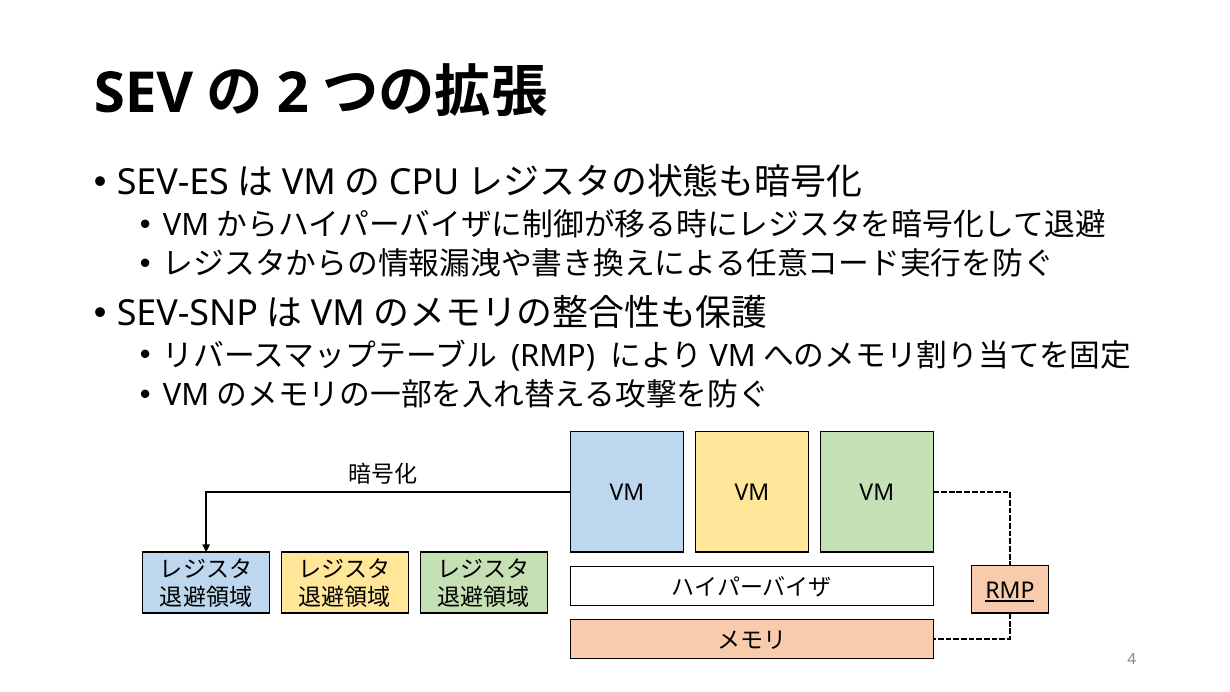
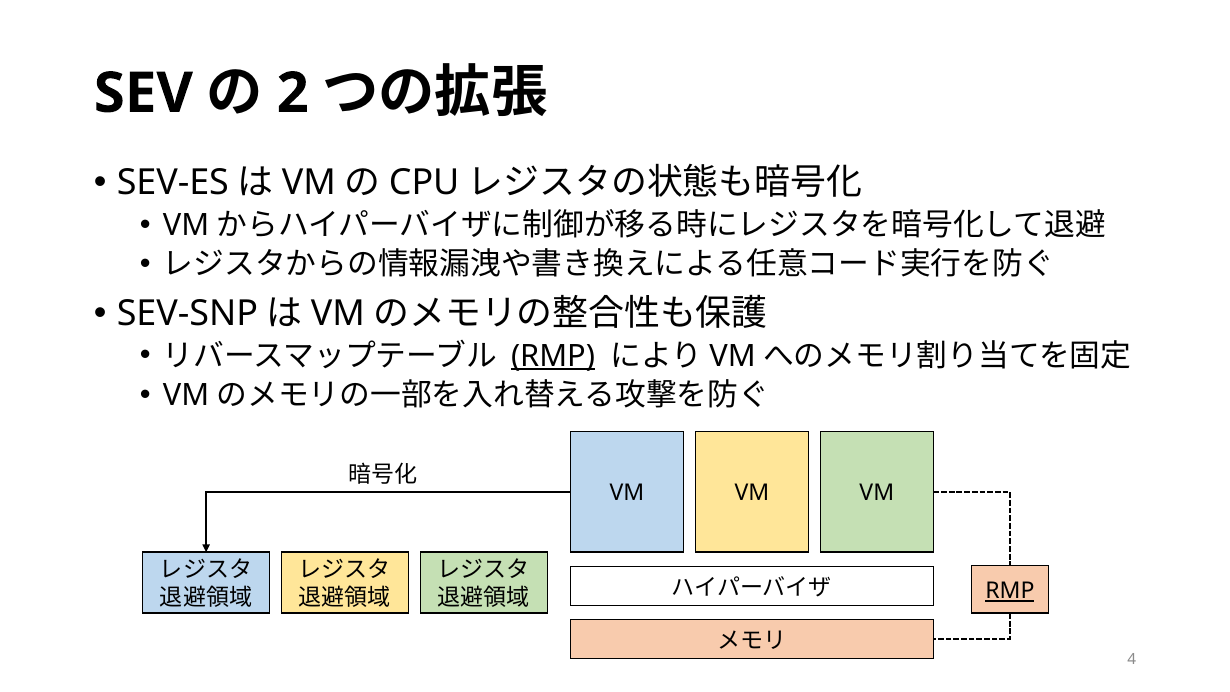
RMP underline: none -> present (553, 356)
